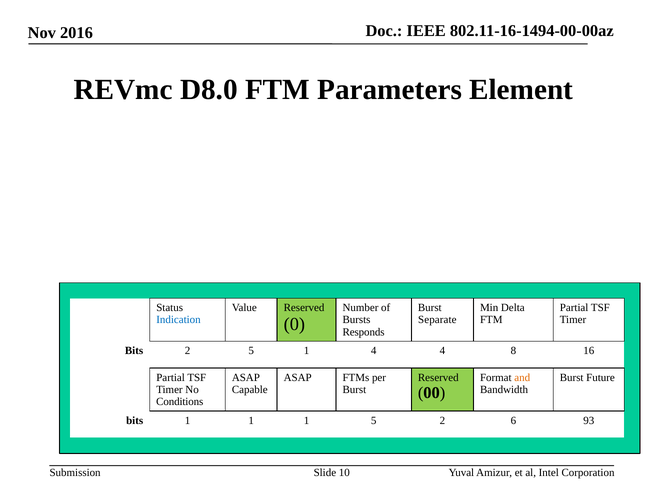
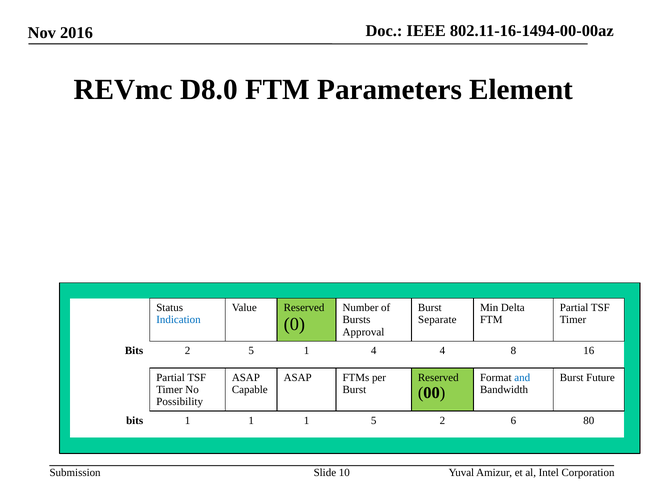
Responds: Responds -> Approval (363, 332)
and colour: orange -> blue (522, 378)
Conditions: Conditions -> Possibility (180, 402)
93: 93 -> 80 (589, 421)
